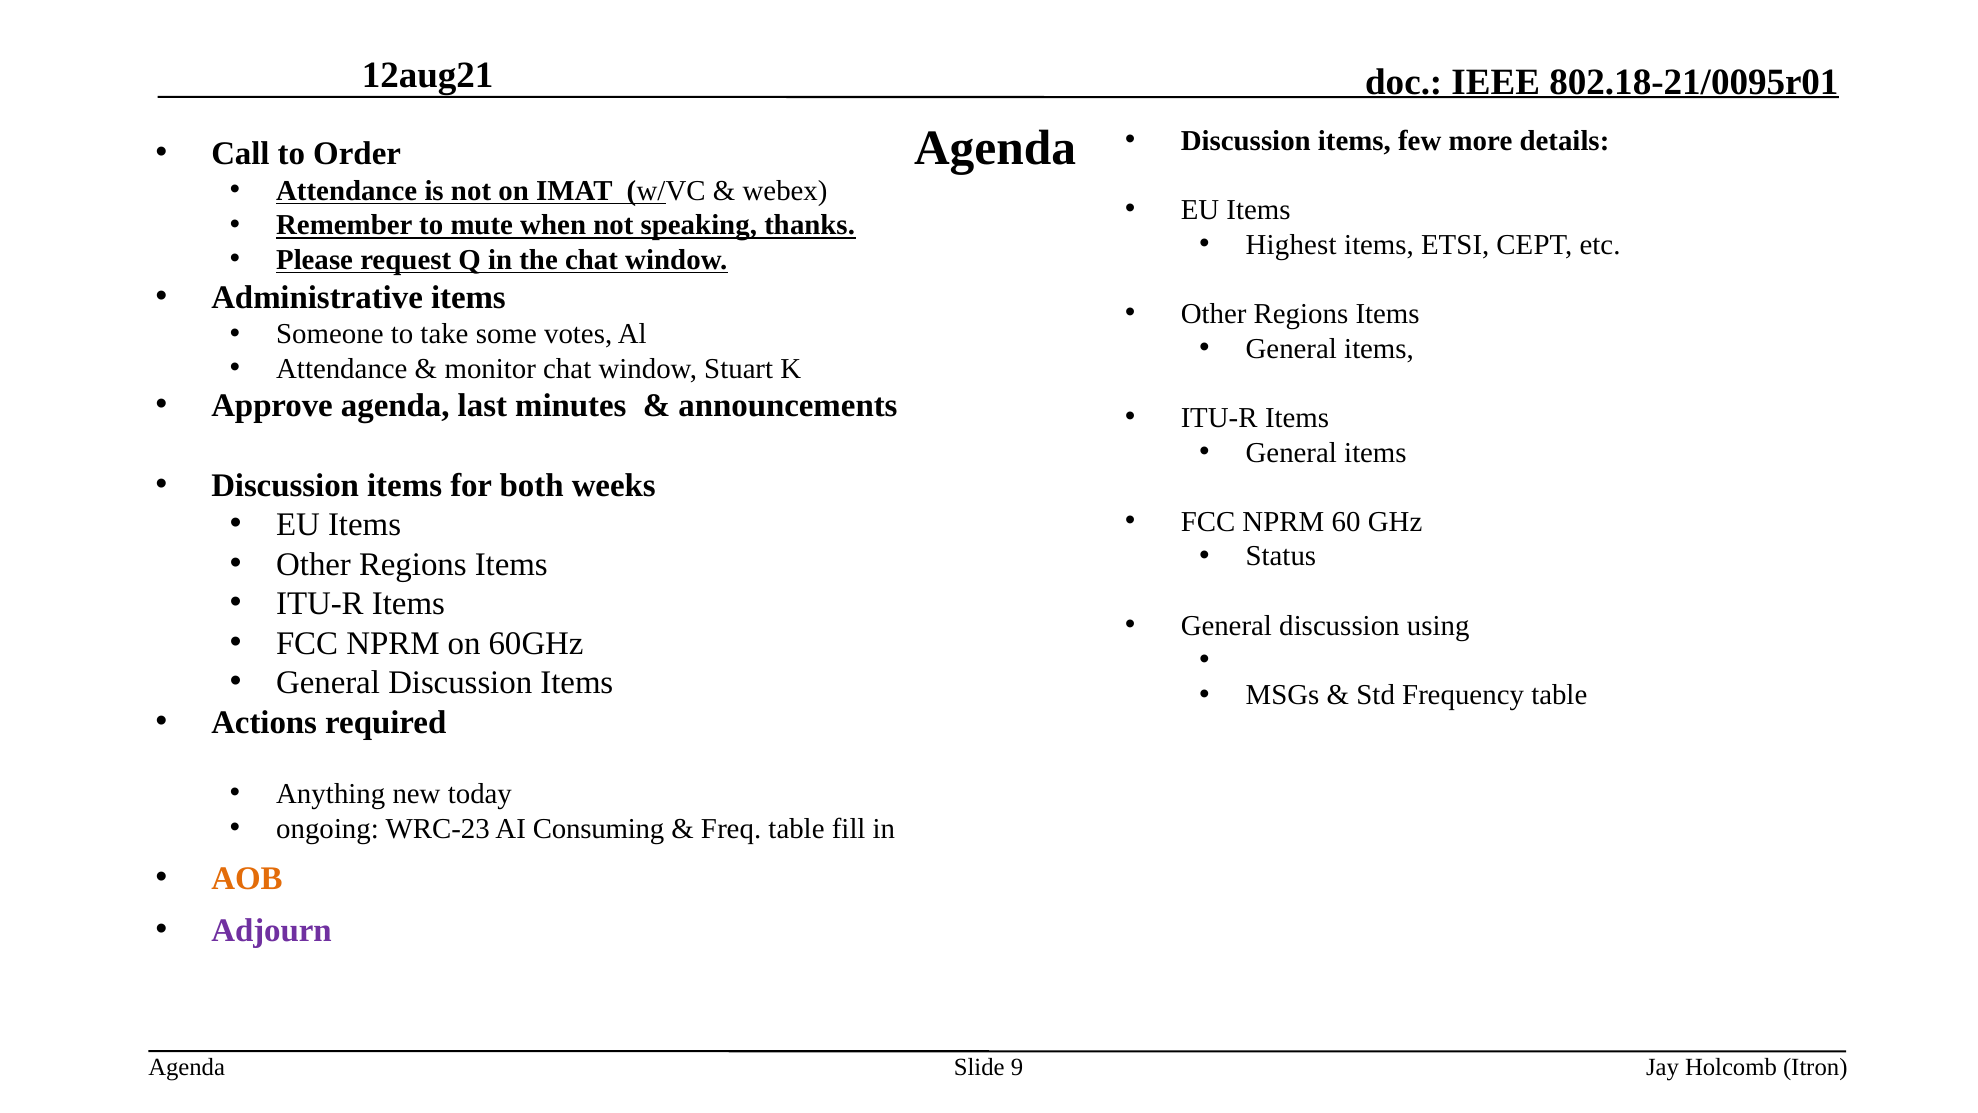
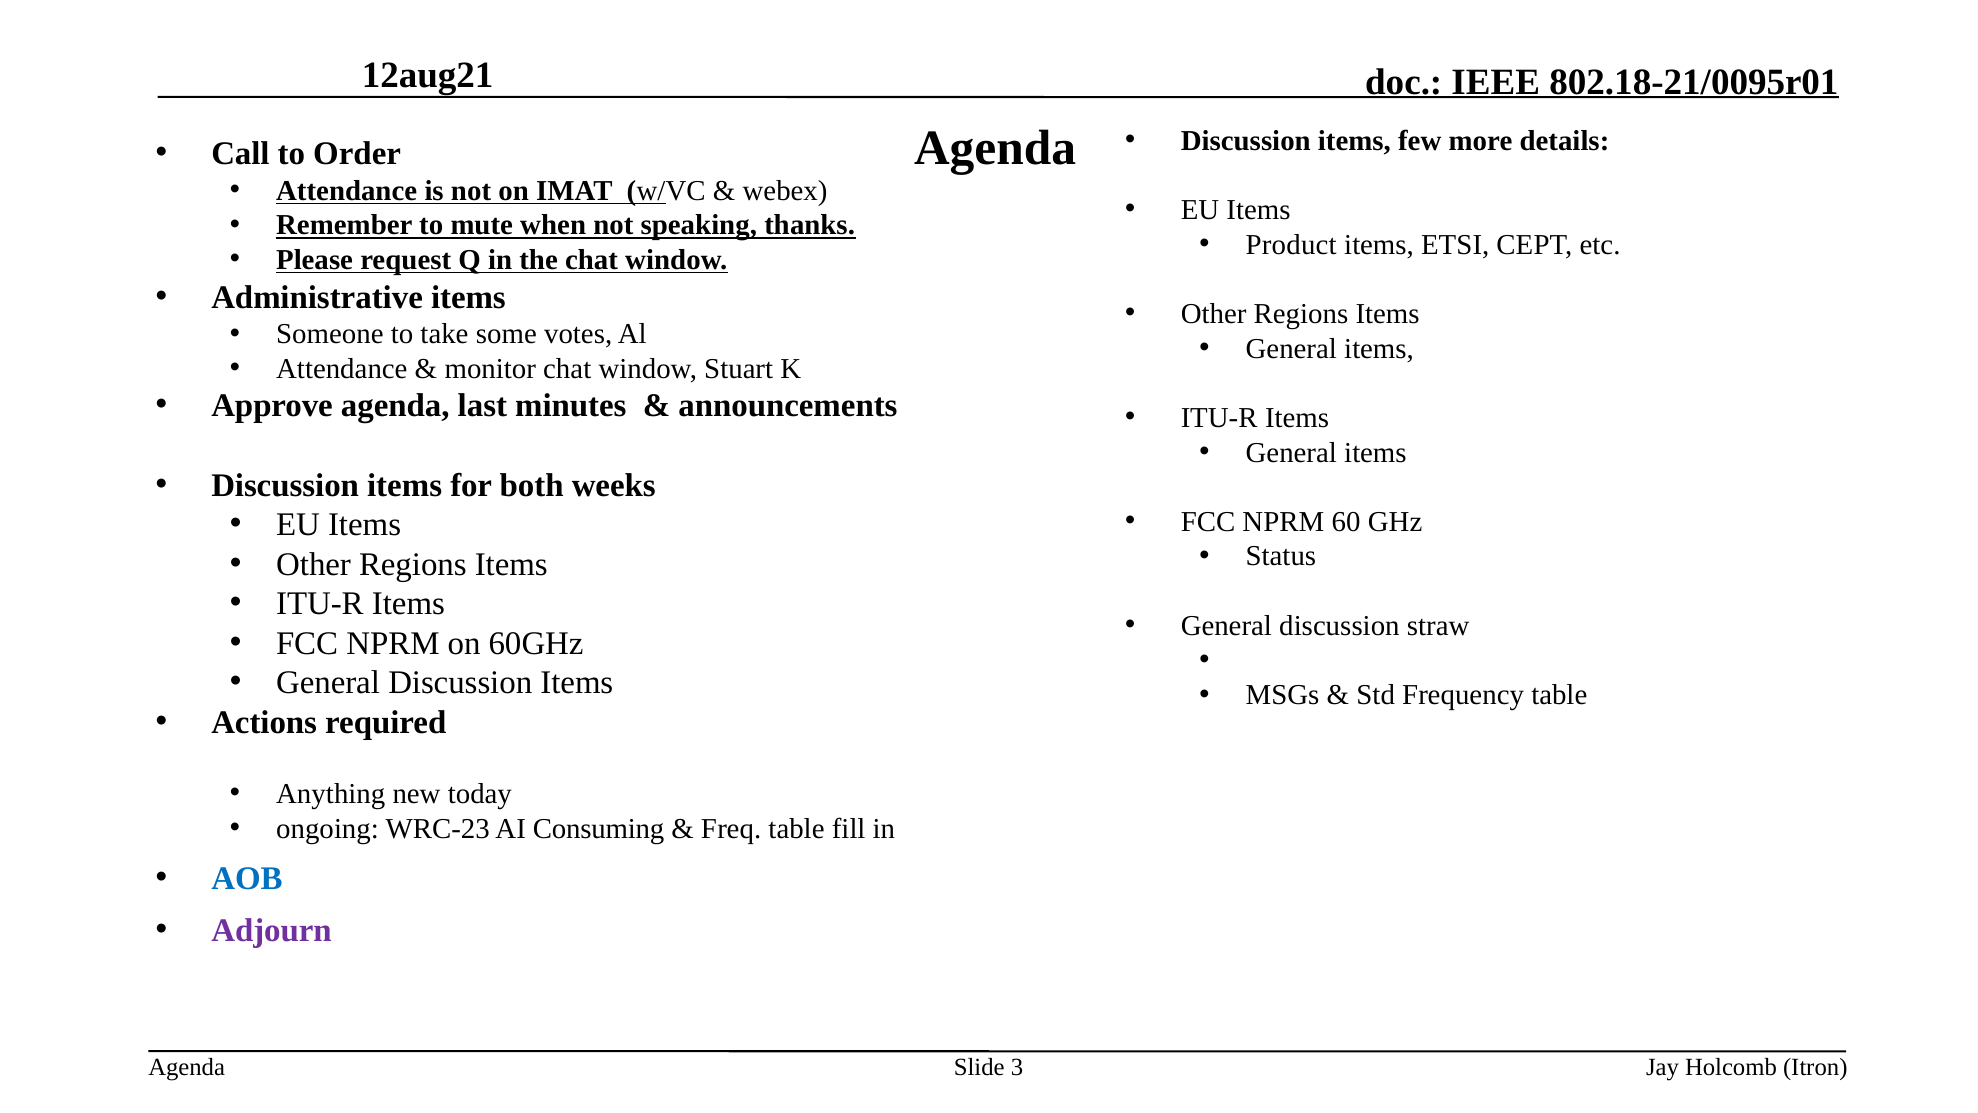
Highest: Highest -> Product (1291, 245)
using: using -> straw (1438, 626)
AOB colour: orange -> blue (247, 878)
9: 9 -> 3 (1017, 1067)
